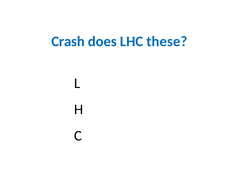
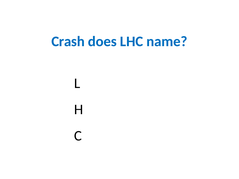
these: these -> name (167, 41)
